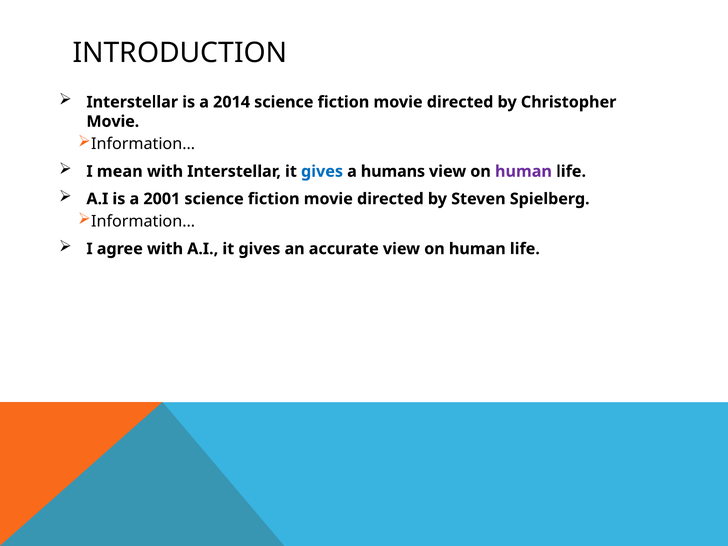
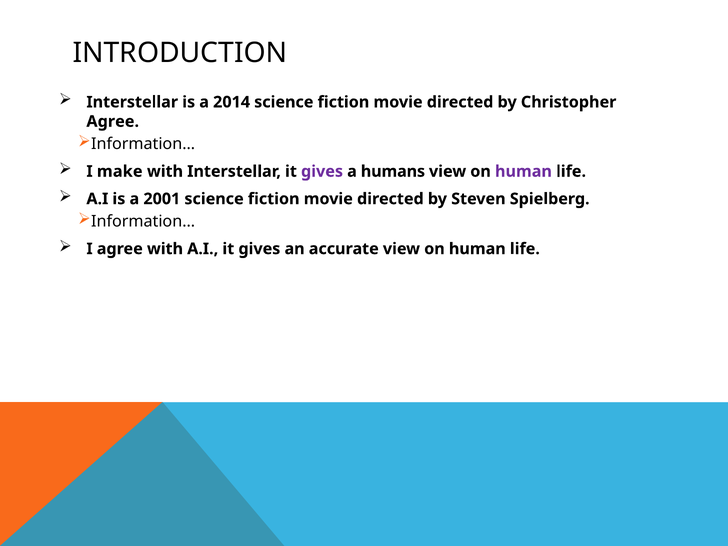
Movie: Movie -> Agree (113, 121)
mean: mean -> make (120, 171)
gives colour: blue -> purple (322, 171)
